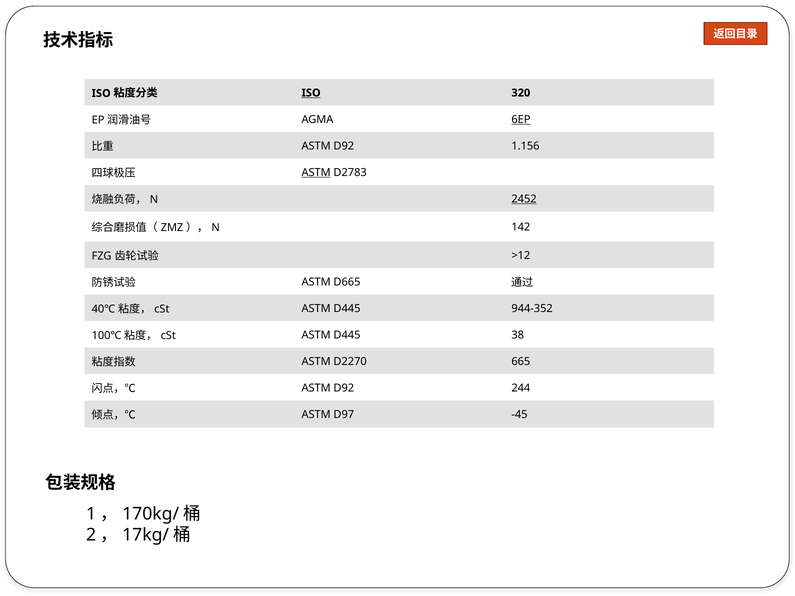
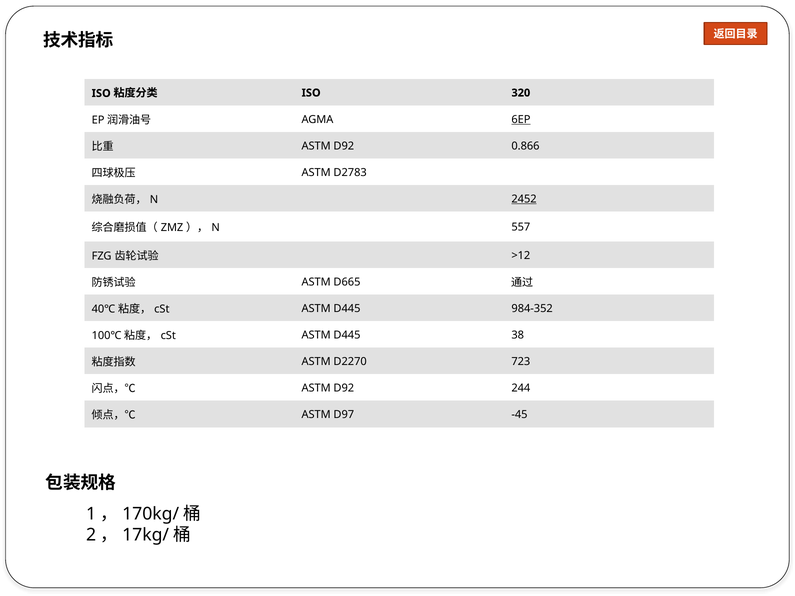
ISO underline: present -> none (311, 93)
1.156: 1.156 -> 0.866 (526, 146)
ASTM underline: present -> none (316, 173)
142: 142 -> 557 (521, 227)
944-352: 944-352 -> 984-352 (532, 309)
665: 665 -> 723 (521, 362)
